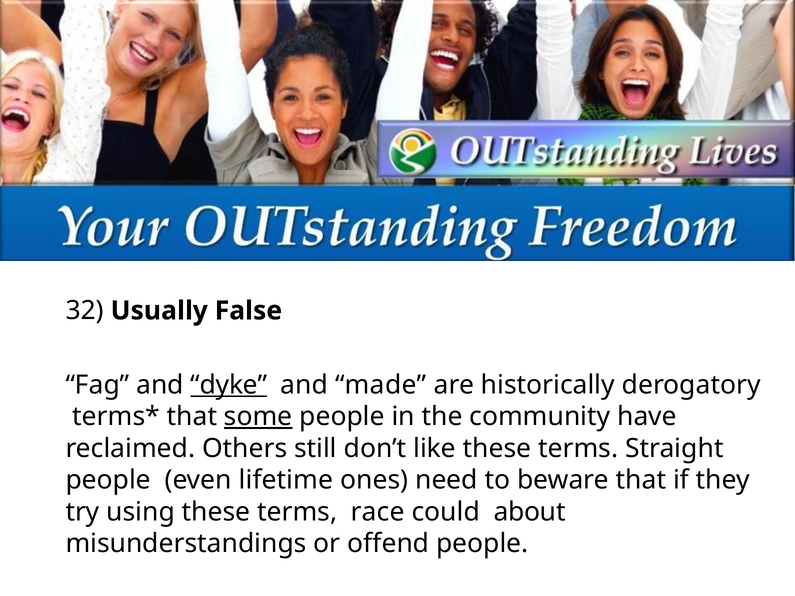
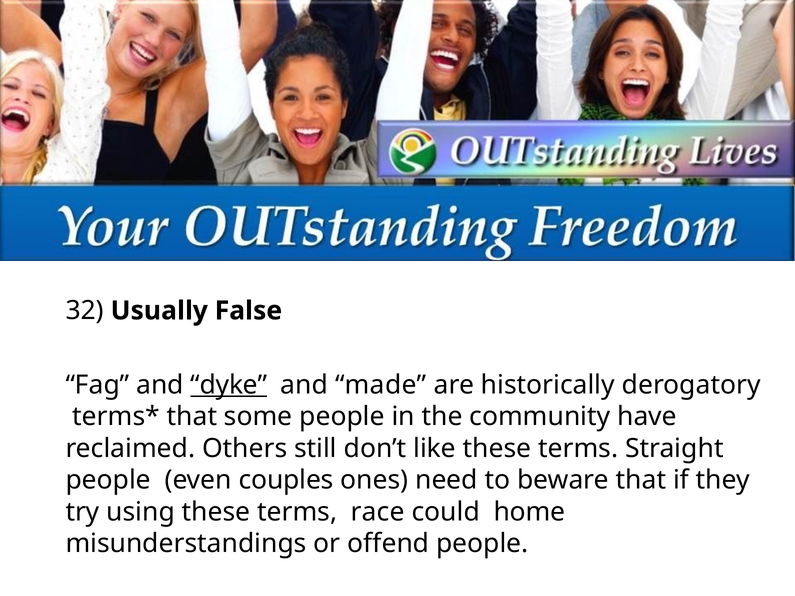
some underline: present -> none (258, 417)
lifetime: lifetime -> couples (286, 480)
about: about -> home (530, 512)
